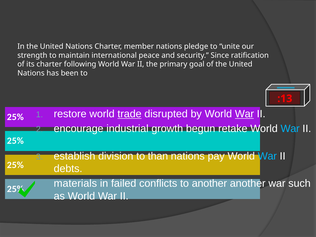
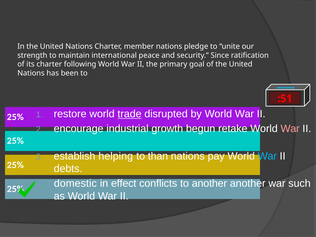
:13: :13 -> :51 (285, 99)
War underline: present -> none (244, 114)
War colour: light blue -> pink (290, 129)
division: division -> helping (116, 156)
materials: materials -> domestic (75, 183)
failed: failed -> effect (124, 183)
